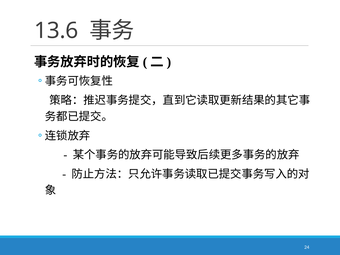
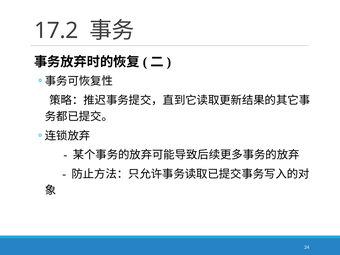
13.6: 13.6 -> 17.2 (56, 31)
